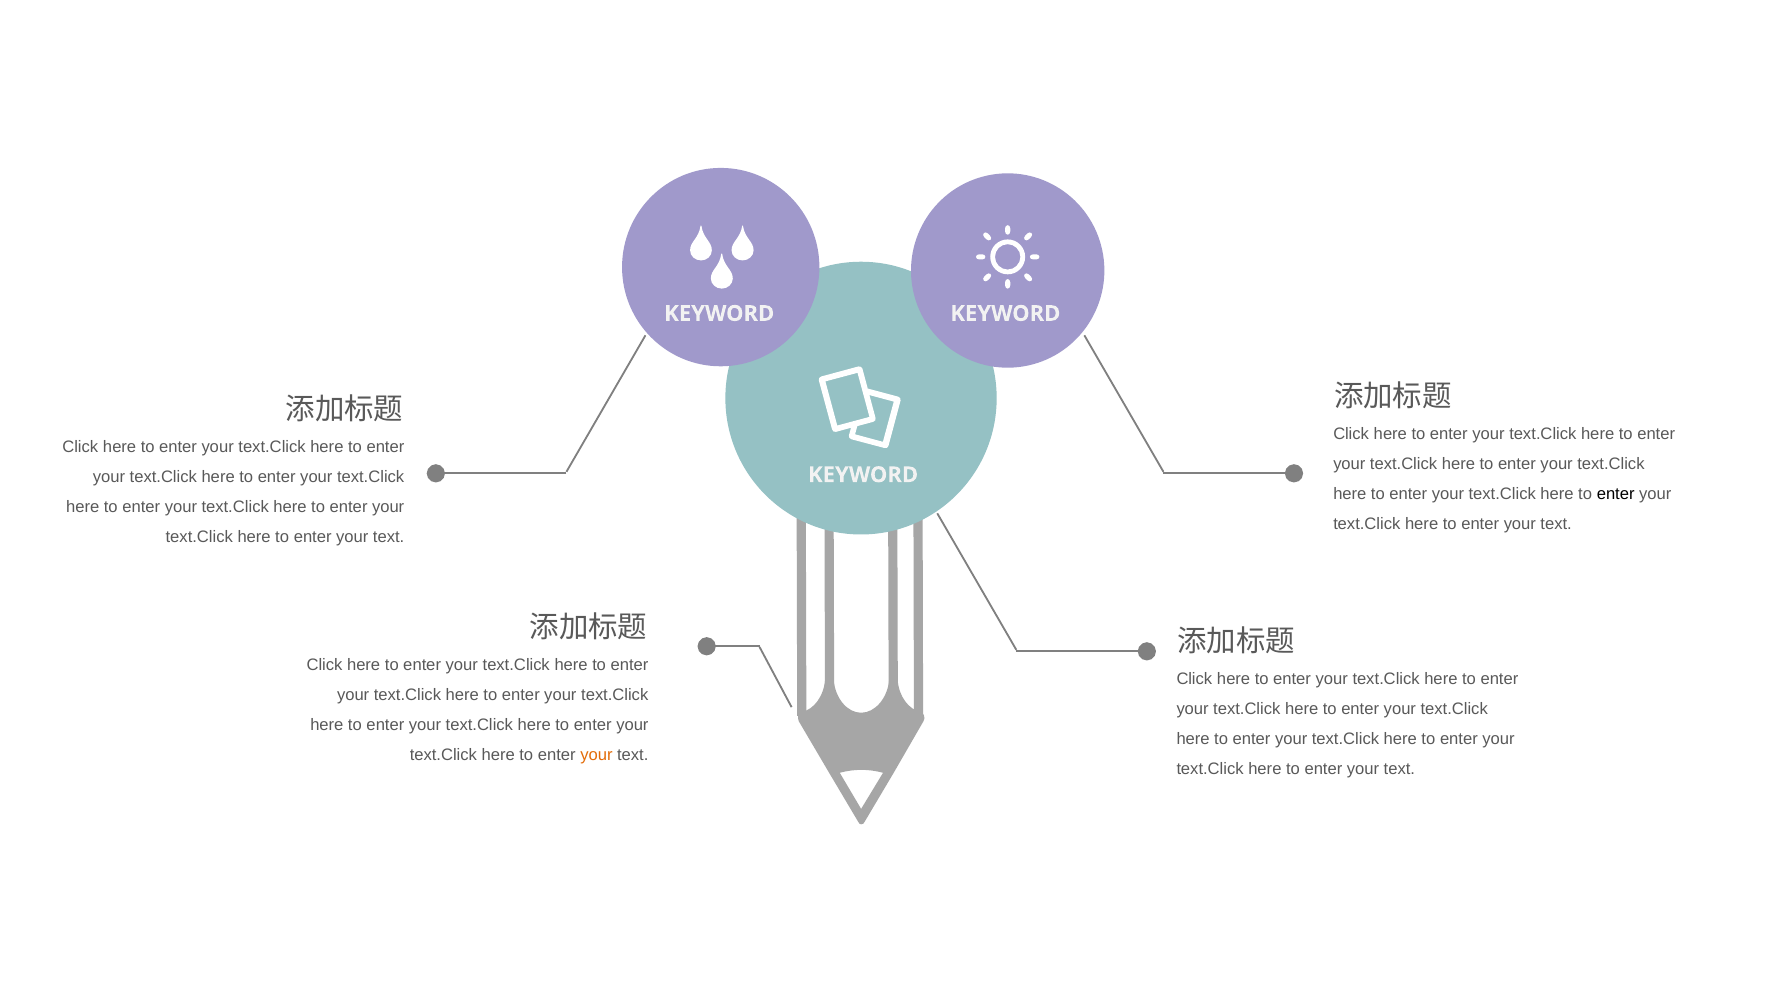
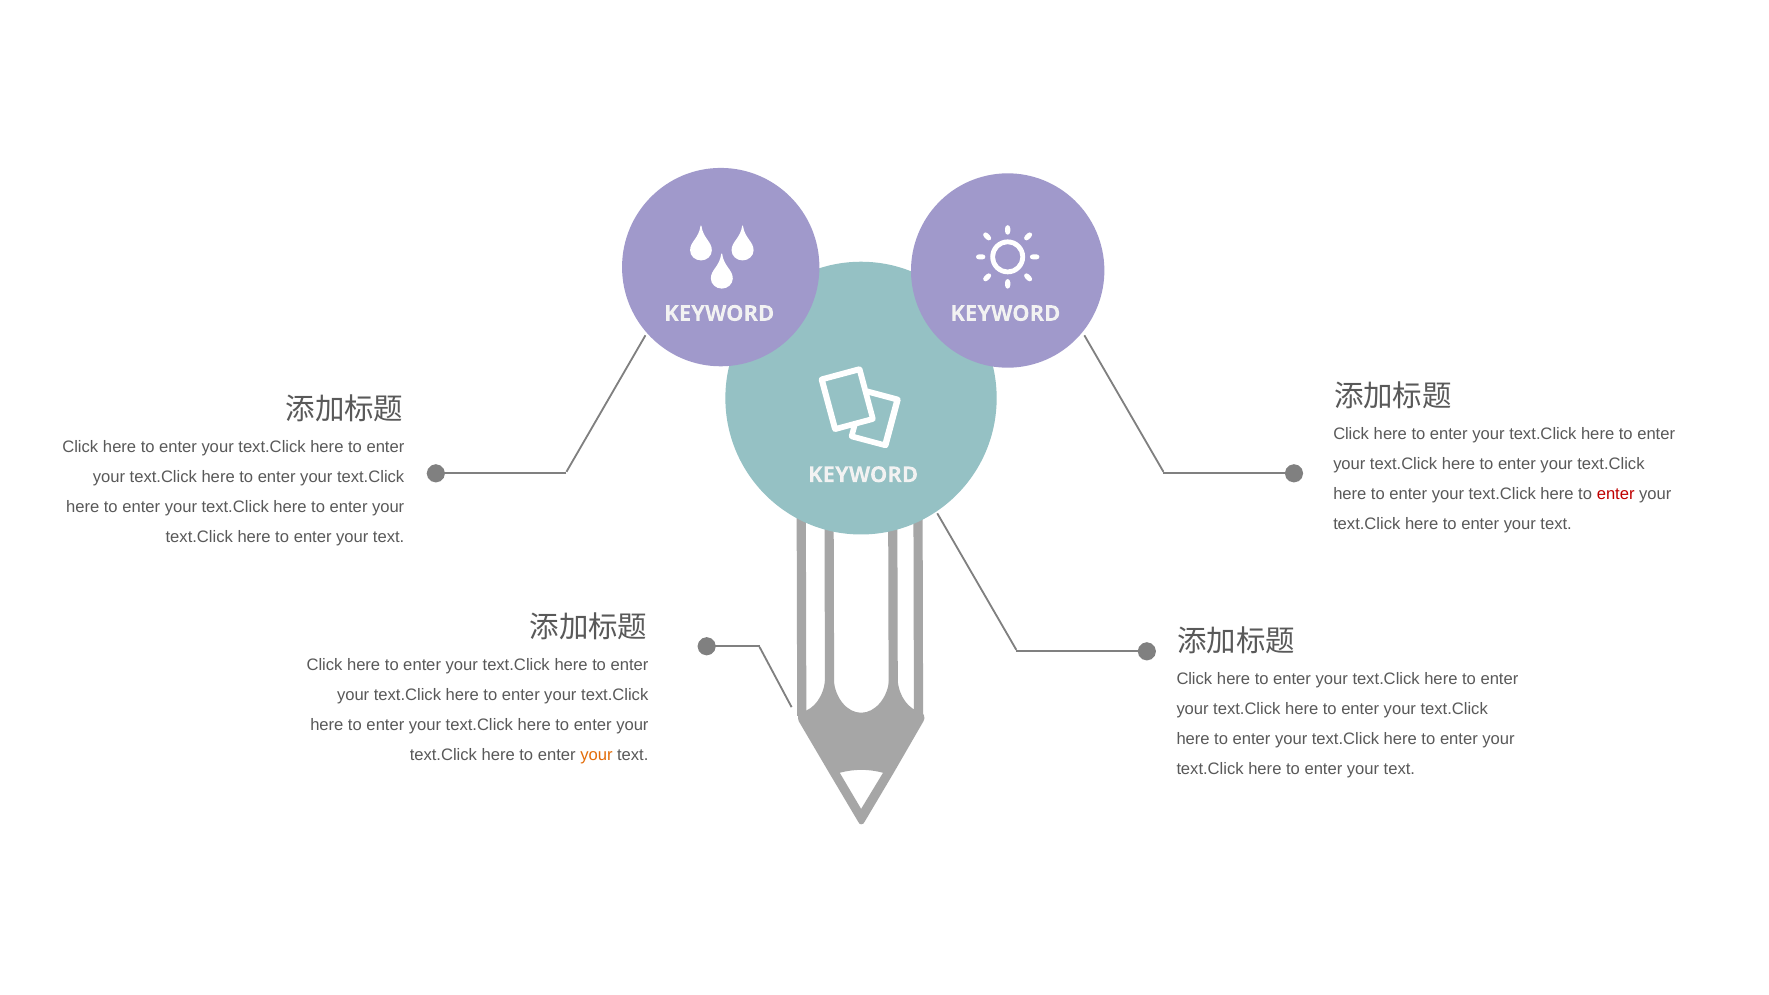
enter colour: black -> red (1616, 494)
